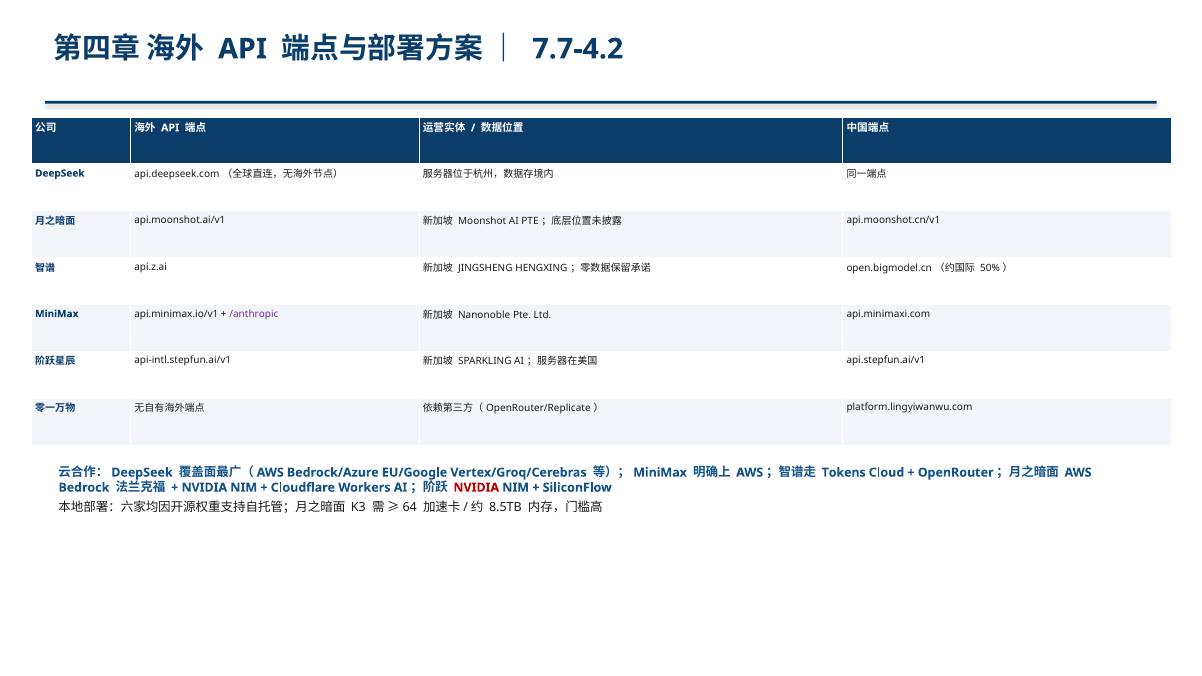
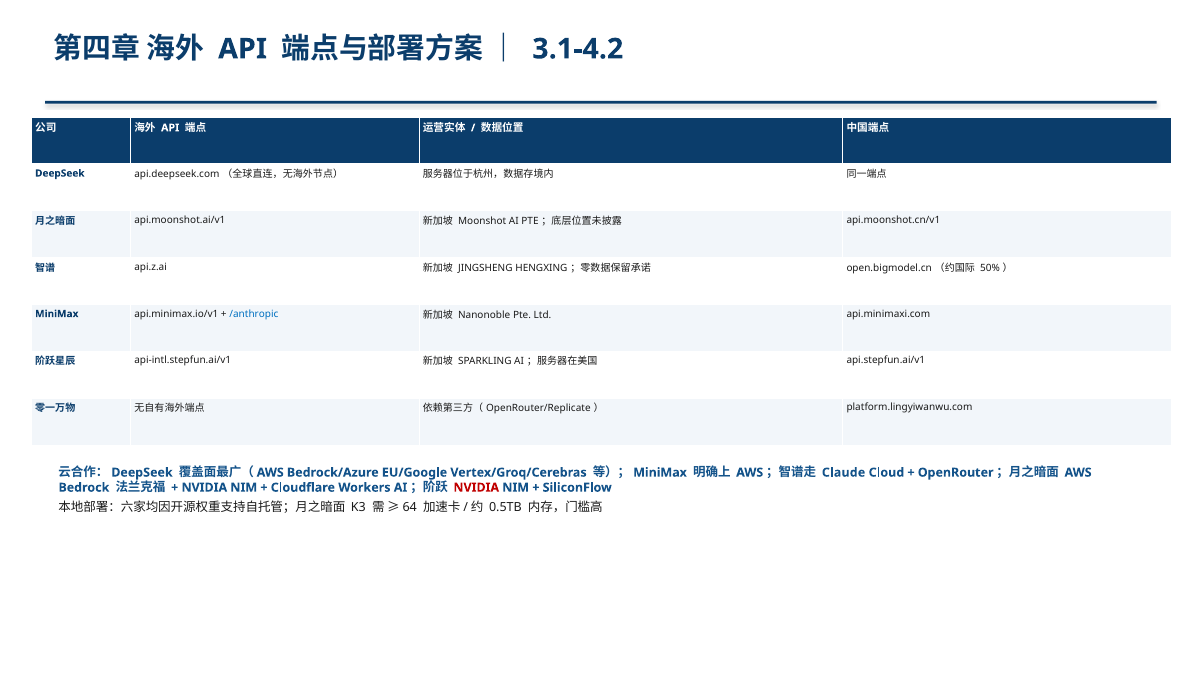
7.7-4.2: 7.7-4.2 -> 3.1-4.2 (578, 49)
/anthropic colour: purple -> blue (254, 314)
Tokens: Tokens -> Claude (844, 473)
8.5TB: 8.5TB -> 0.5TB (505, 508)
